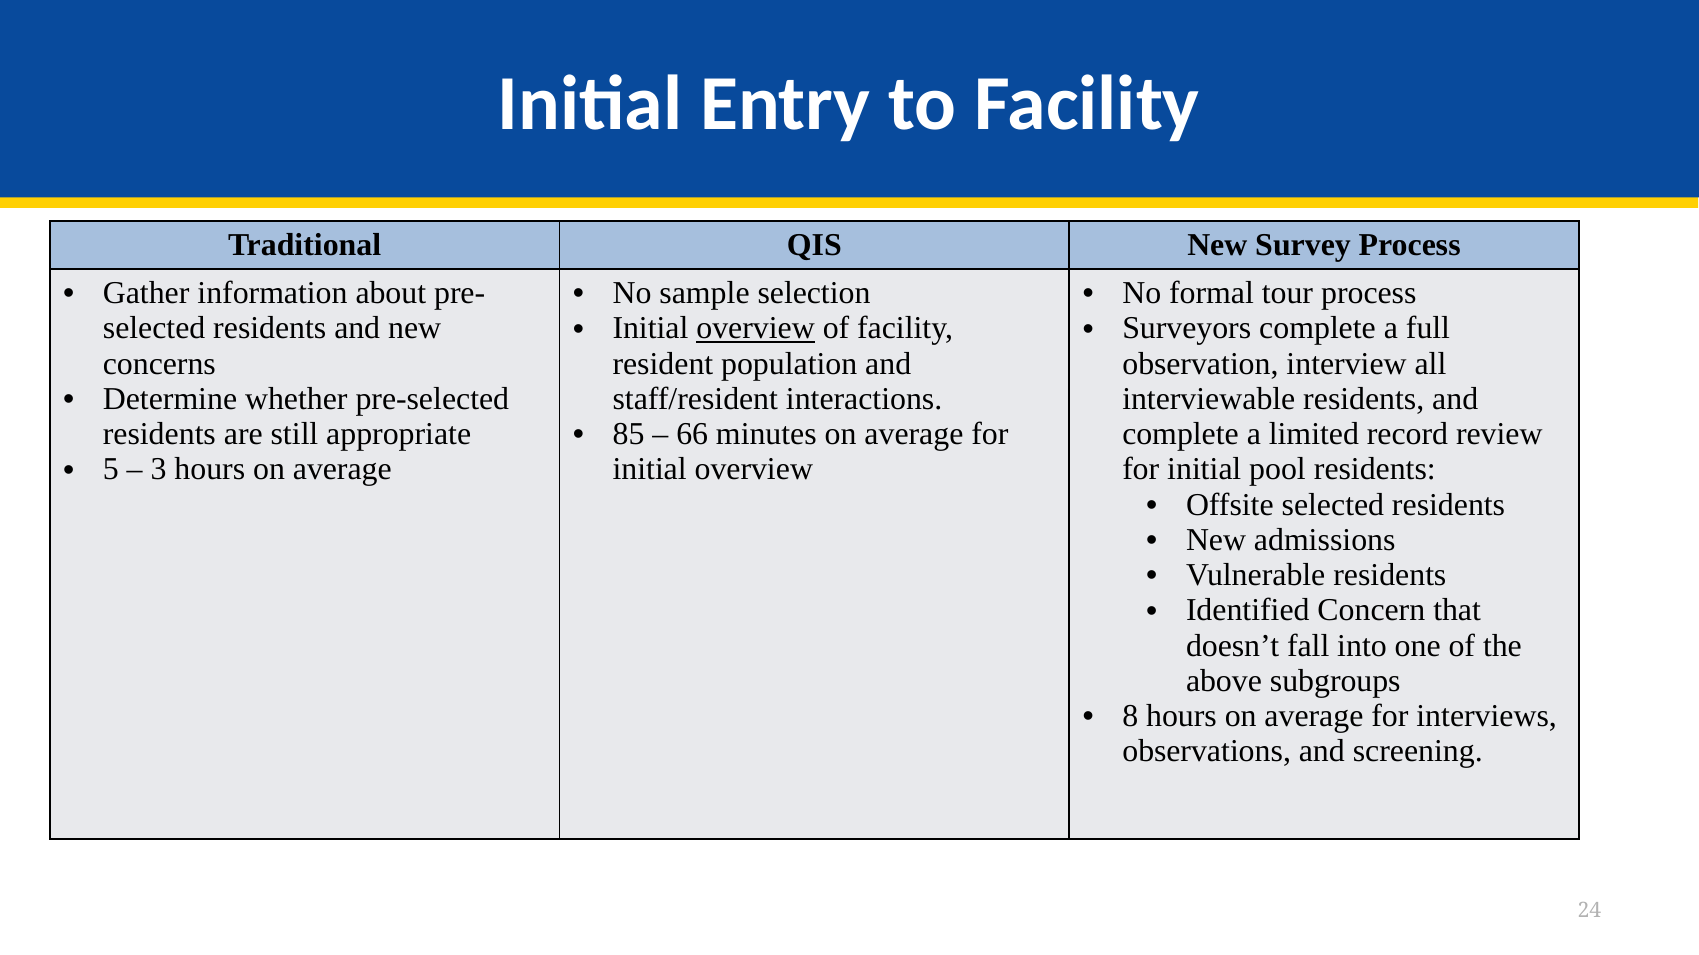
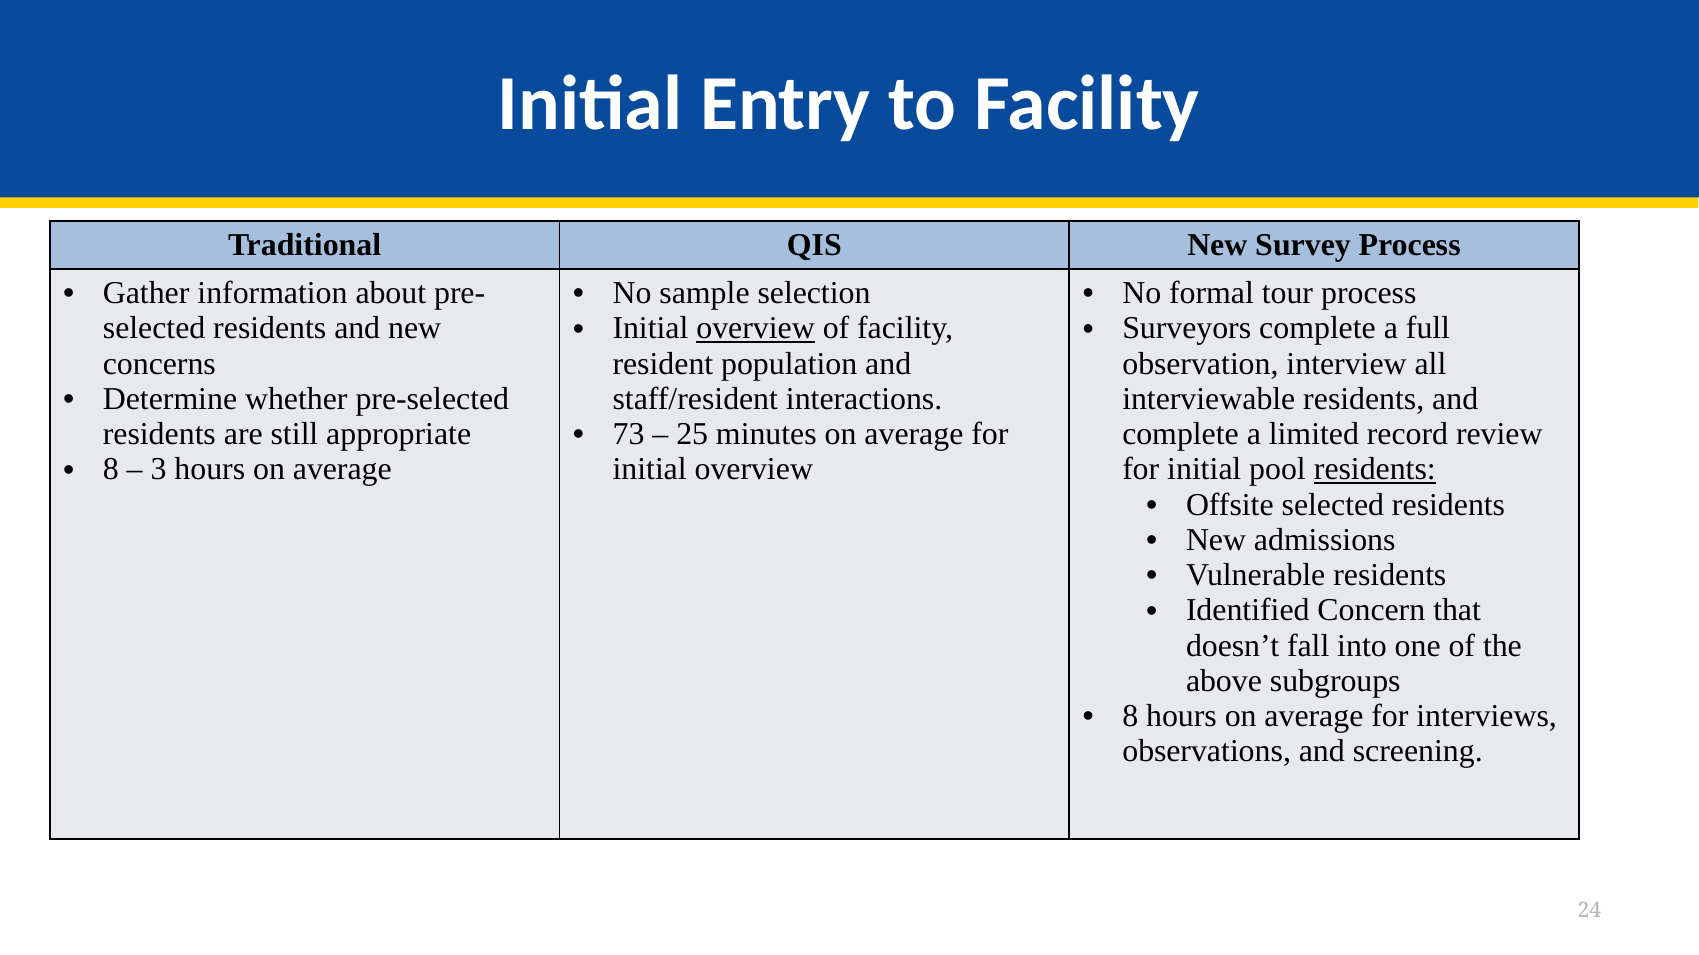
85: 85 -> 73 (629, 434)
66: 66 -> 25 (692, 434)
residents underline: none -> present (1375, 470)
5: 5 -> 8 (111, 470)
